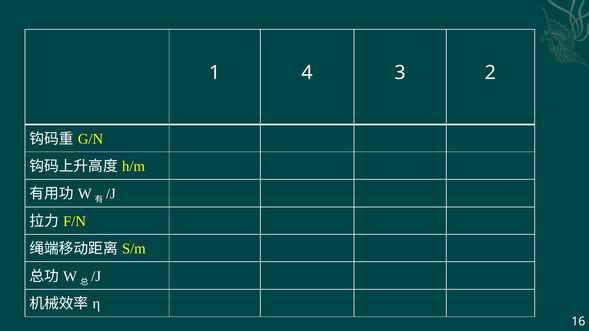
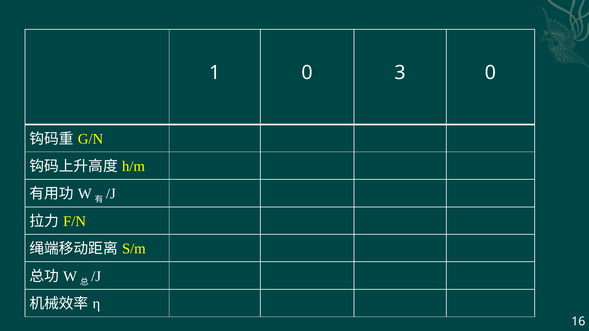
1 4: 4 -> 0 (307, 73)
3 2: 2 -> 0 (491, 73)
